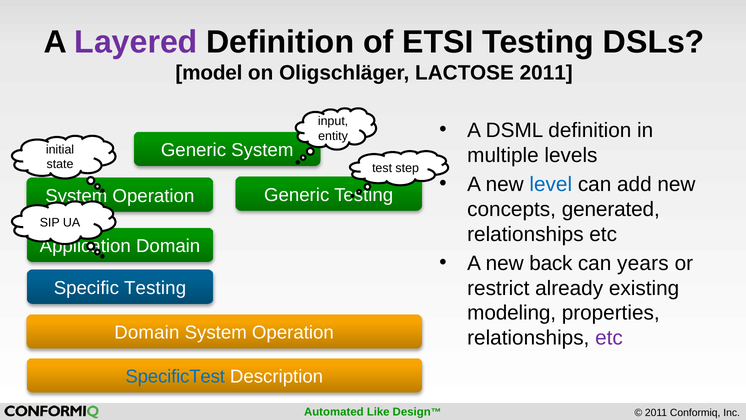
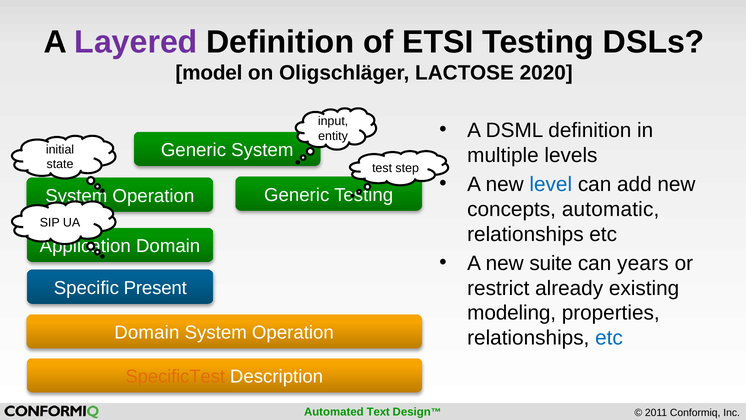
LACTOSE 2011: 2011 -> 2020 (546, 73)
generated: generated -> automatic (611, 209)
back: back -> suite (551, 263)
Specific Testing: Testing -> Present (155, 288)
etc colour: purple -> blue (609, 338)
SpecificTest colour: blue -> orange (175, 376)
Like: Like -> Text (378, 412)
